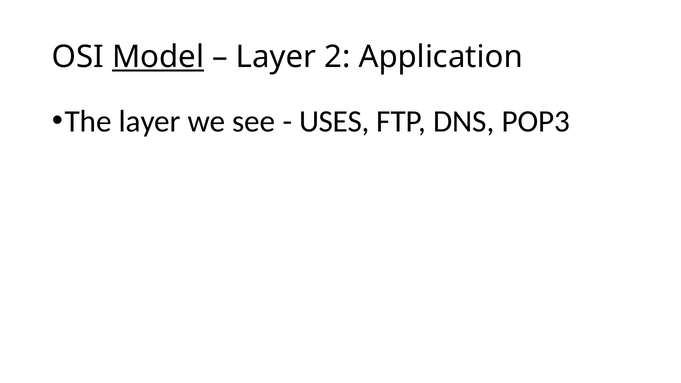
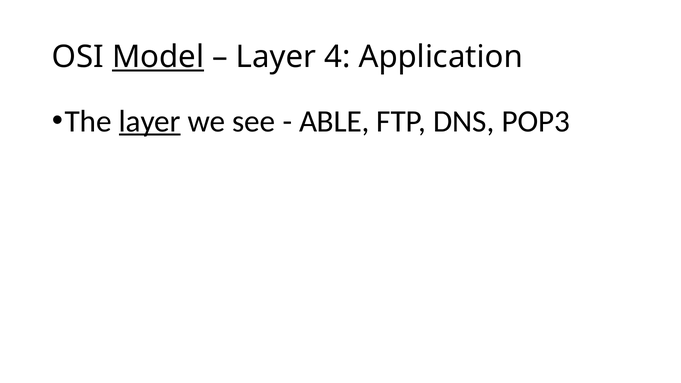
2: 2 -> 4 (337, 57)
layer underline: none -> present (150, 121)
USES: USES -> ABLE (334, 121)
